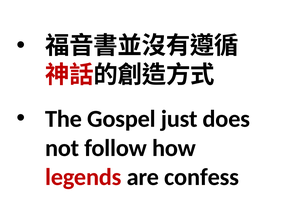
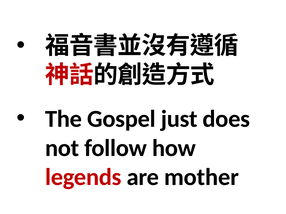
confess: confess -> mother (202, 178)
